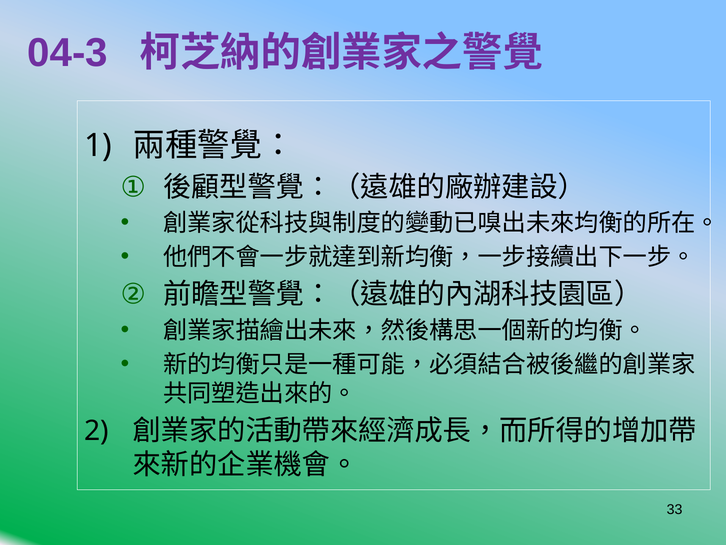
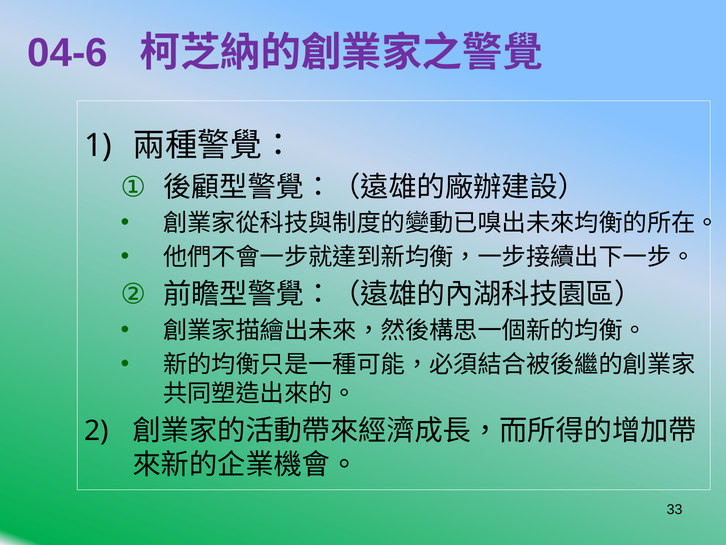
04-3: 04-3 -> 04-6 (68, 53)
